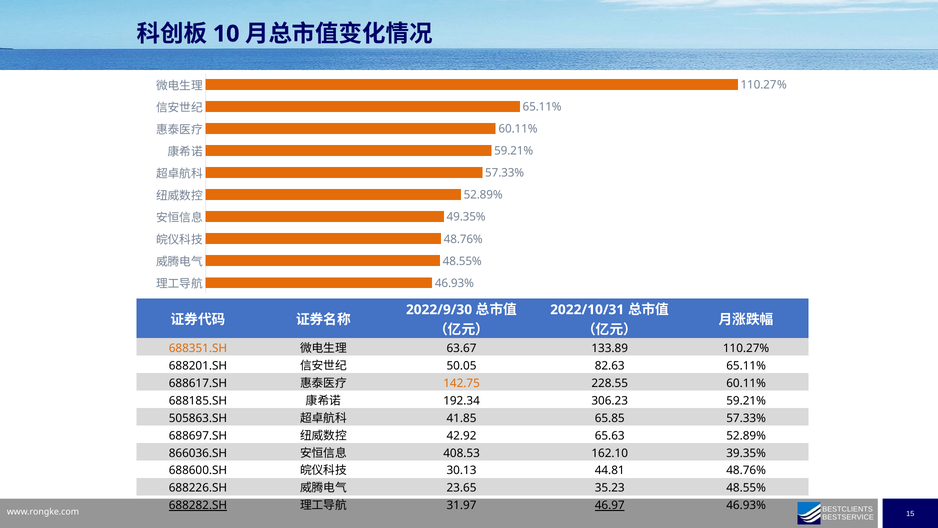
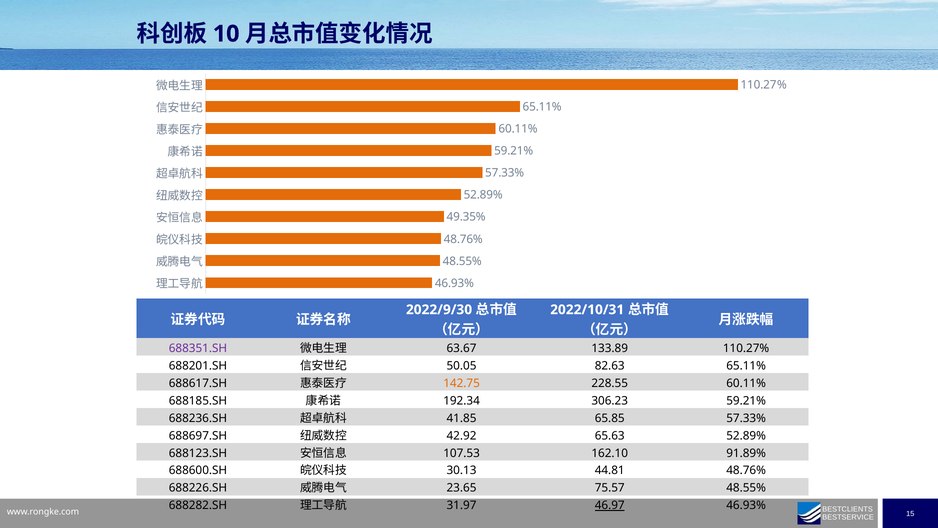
688351.SH colour: orange -> purple (198, 348)
505863.SH: 505863.SH -> 688236.SH (198, 418)
866036.SH: 866036.SH -> 688123.SH (198, 453)
408.53: 408.53 -> 107.53 (462, 453)
39.35%: 39.35% -> 91.89% (746, 453)
35.23: 35.23 -> 75.57 (610, 488)
688282.SH underline: present -> none (198, 505)
